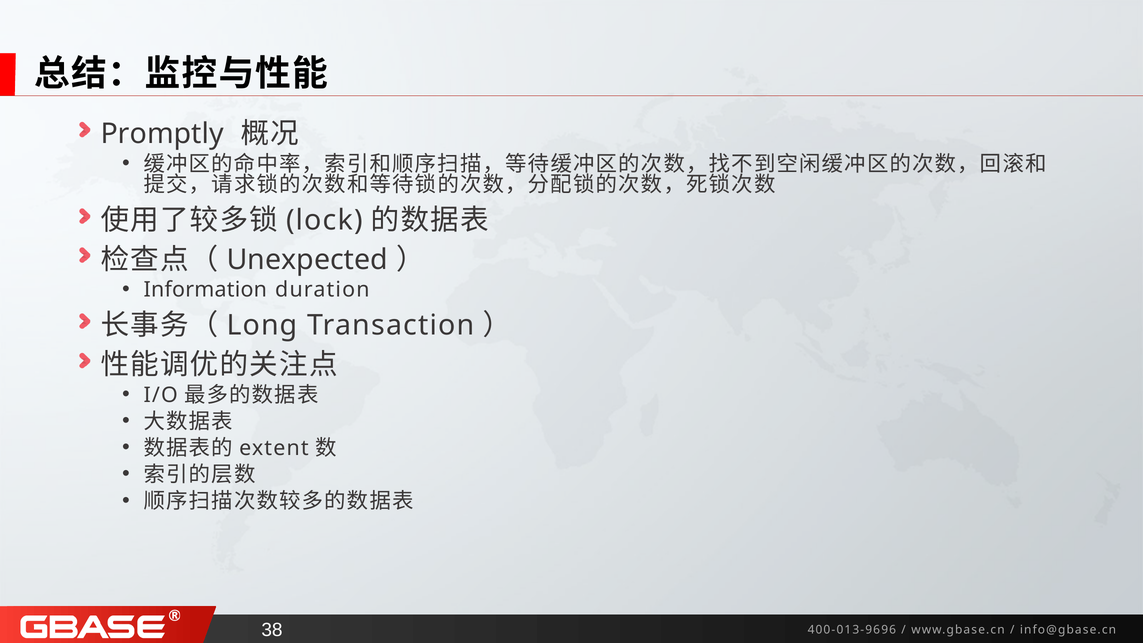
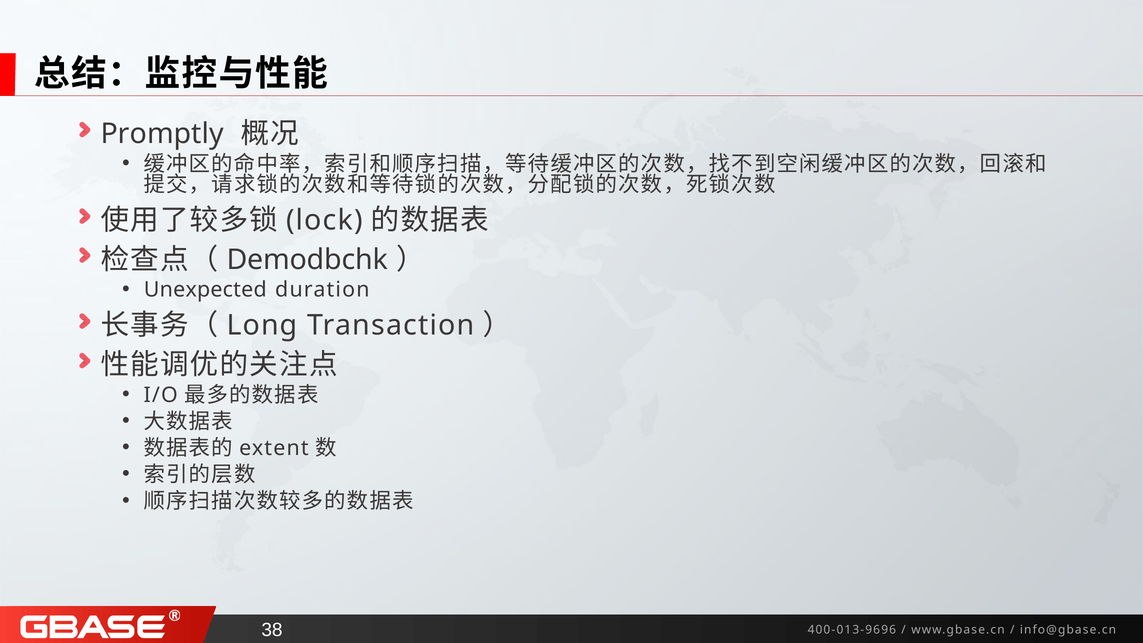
Unexpected: Unexpected -> Demodbchk (307, 260)
Information: Information -> Unexpected (205, 290)
